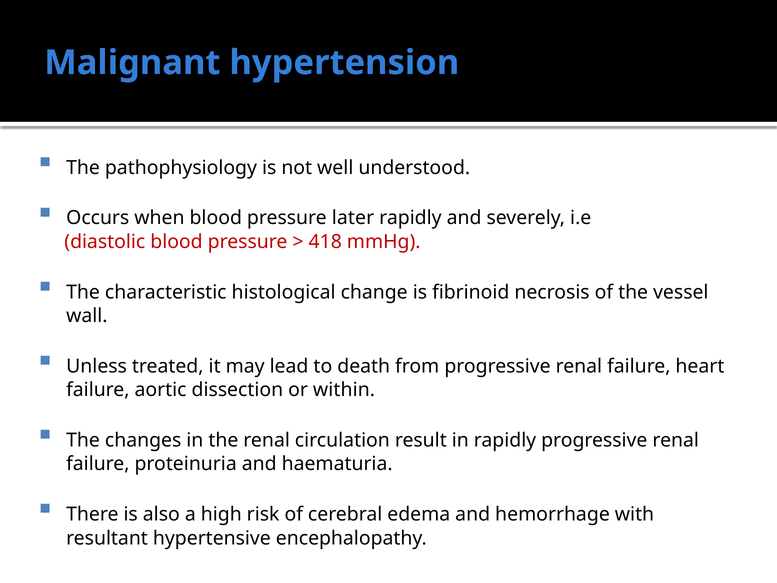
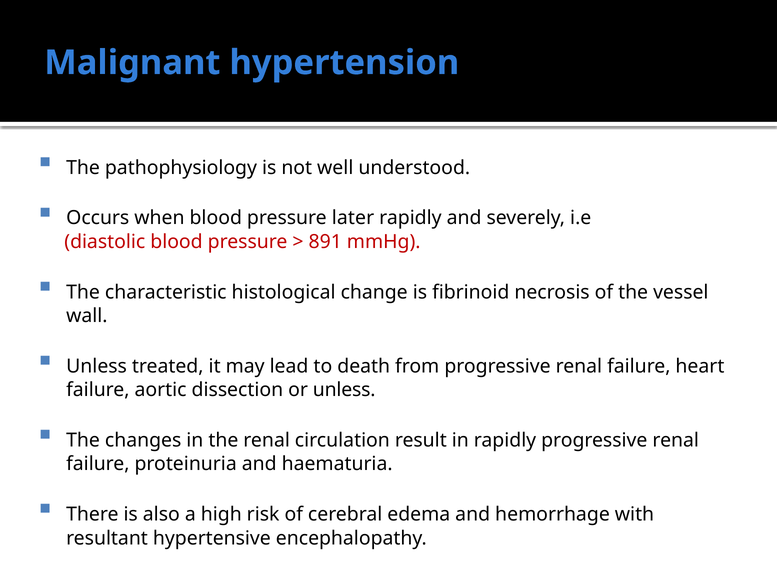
418: 418 -> 891 (325, 242)
or within: within -> unless (344, 390)
